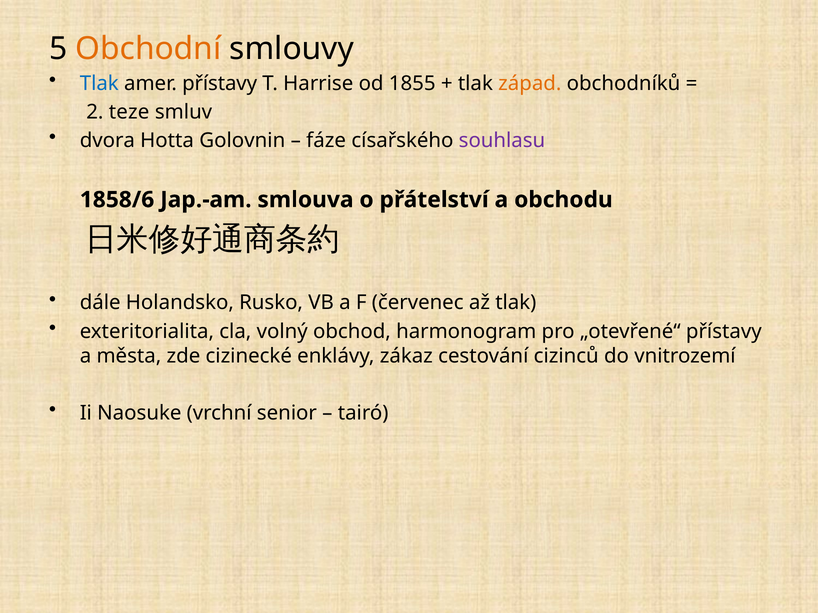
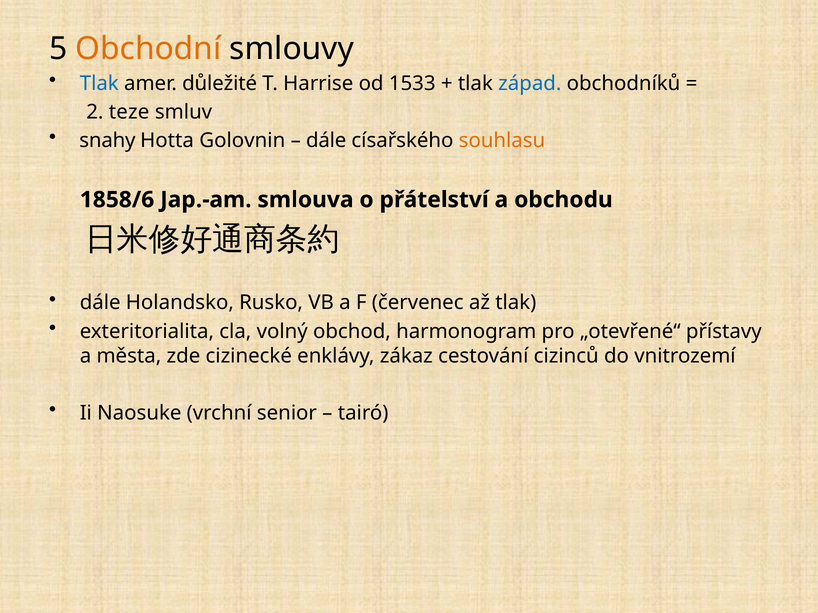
amer přístavy: přístavy -> důležité (220, 83)
1855: 1855 -> 1533 (412, 83)
západ colour: orange -> blue (530, 83)
dvora: dvora -> snahy (107, 141)
fáze: fáze -> dále (326, 141)
souhlasu colour: purple -> orange (502, 141)
